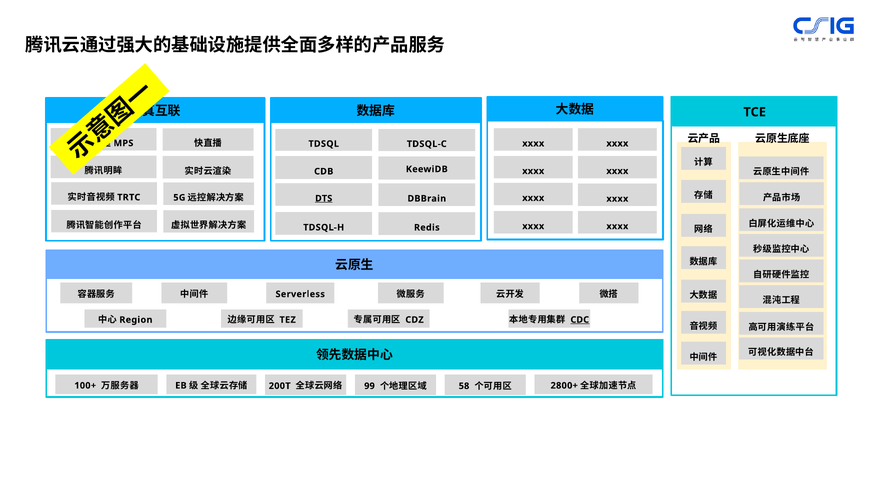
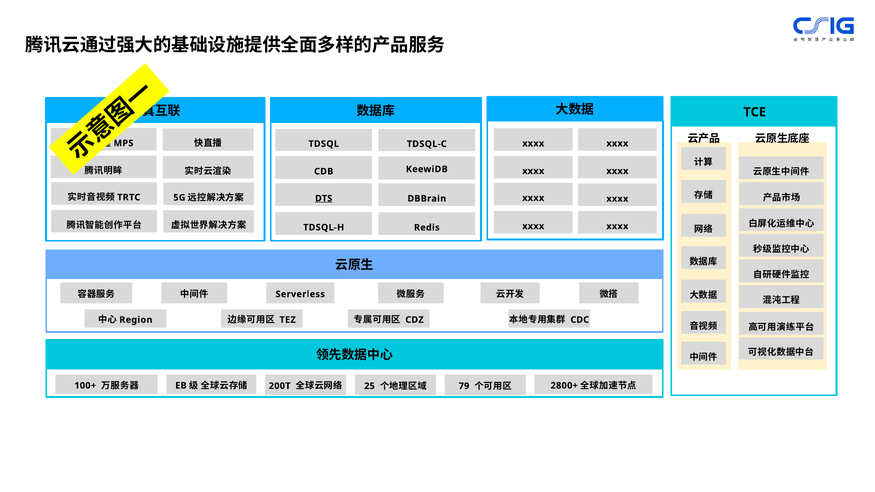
CDC underline: present -> none (580, 320)
99: 99 -> 25 (369, 386)
58: 58 -> 79 (464, 386)
